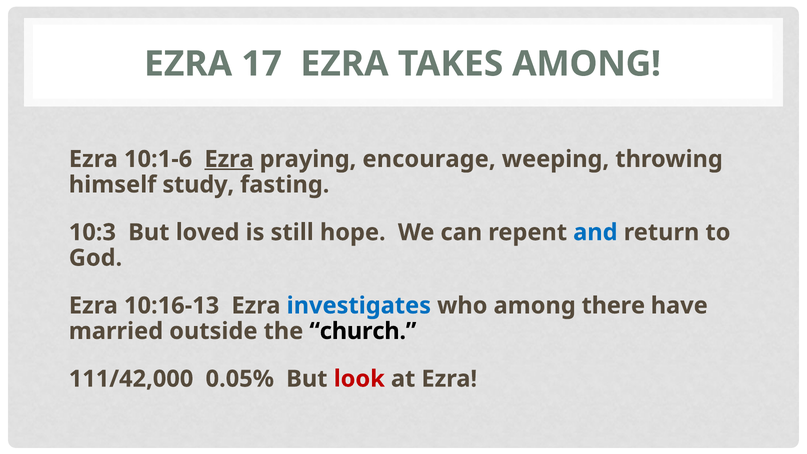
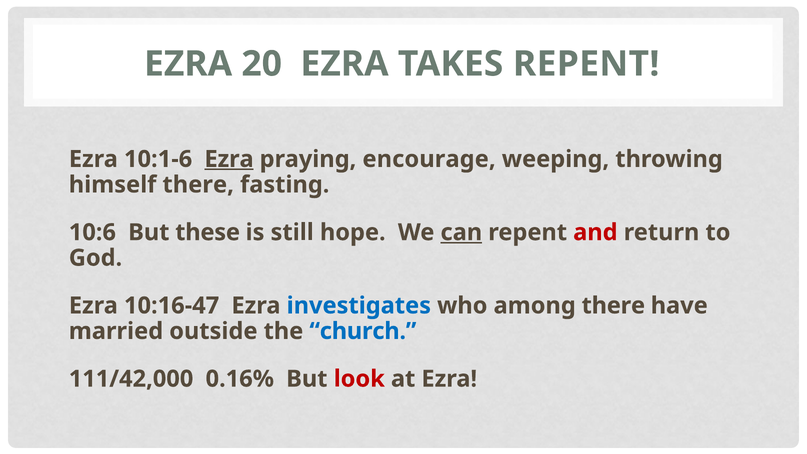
17: 17 -> 20 (262, 64)
TAKES AMONG: AMONG -> REPENT (586, 64)
himself study: study -> there (198, 185)
10:3: 10:3 -> 10:6 (92, 232)
loved: loved -> these (208, 232)
can underline: none -> present (461, 232)
and colour: blue -> red (595, 232)
10:16-13: 10:16-13 -> 10:16-47 (172, 306)
church colour: black -> blue (363, 331)
0.05%: 0.05% -> 0.16% (240, 379)
